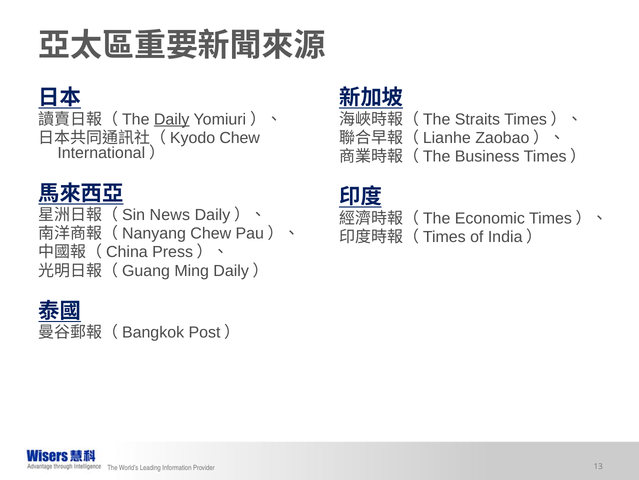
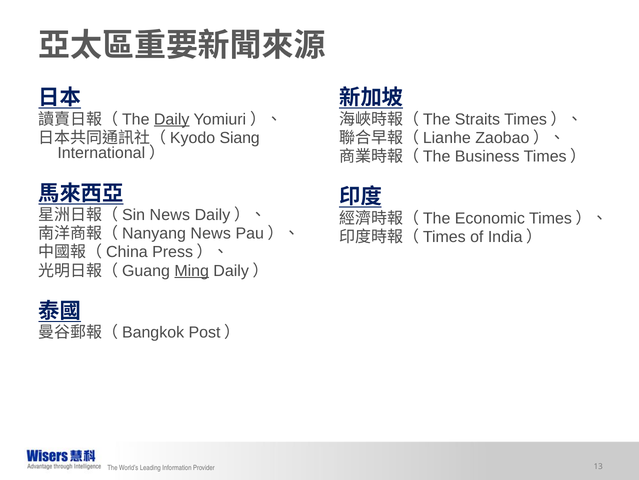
Chew: Chew -> Siang (240, 138)
Chew: Chew -> News (211, 233)
Ming underline: none -> present (192, 270)
